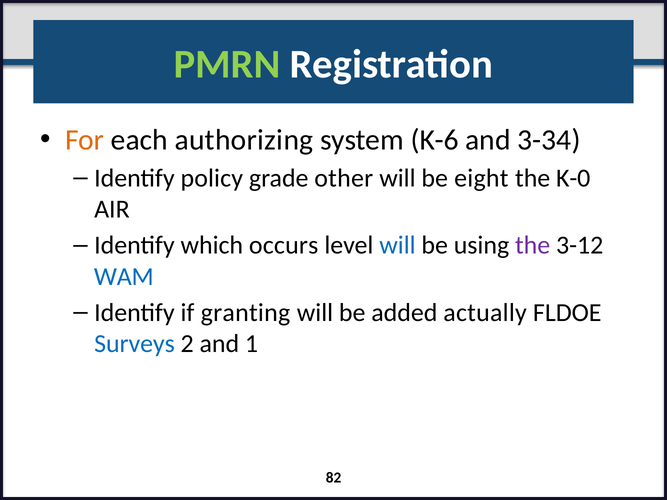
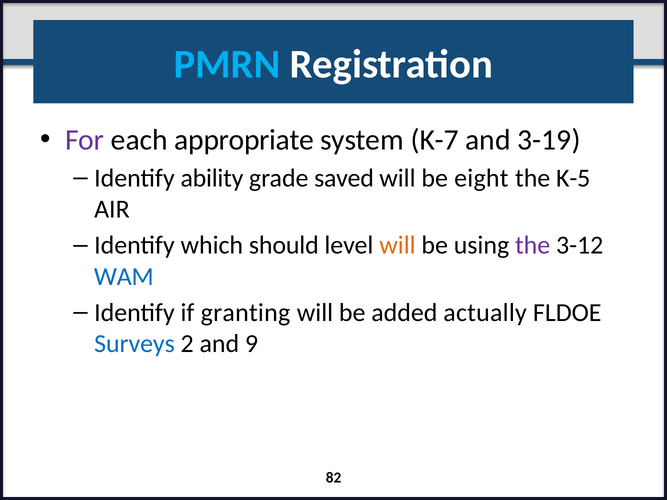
PMRN colour: light green -> light blue (227, 65)
For colour: orange -> purple (85, 140)
authorizing: authorizing -> appropriate (244, 140)
K-6: K-6 -> K-7 (435, 140)
3-34: 3-34 -> 3-19 (549, 140)
policy: policy -> ability (212, 178)
other: other -> saved (344, 178)
K-0: K-0 -> K-5 (573, 178)
occurs: occurs -> should (284, 246)
will colour: blue -> orange (397, 246)
1: 1 -> 9 (252, 344)
